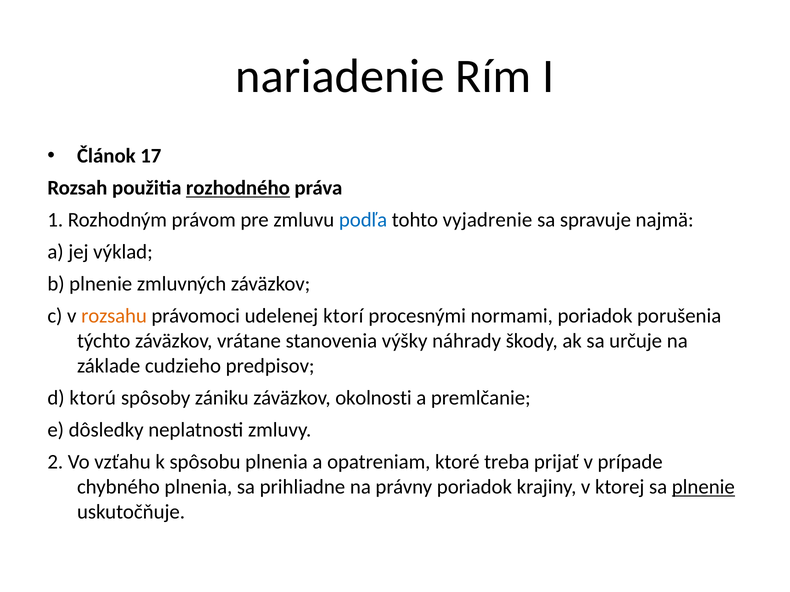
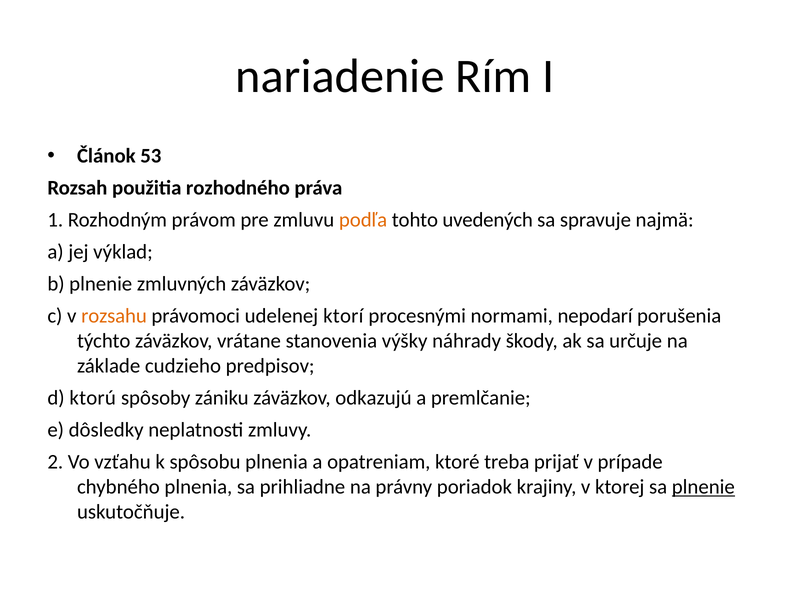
17: 17 -> 53 (151, 156)
rozhodného underline: present -> none (238, 188)
podľa colour: blue -> orange (363, 220)
vyjadrenie: vyjadrenie -> uvedených (488, 220)
normami poriadok: poriadok -> nepodarí (595, 316)
okolnosti: okolnosti -> odkazujú (373, 398)
